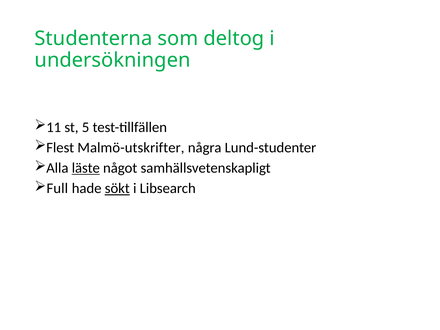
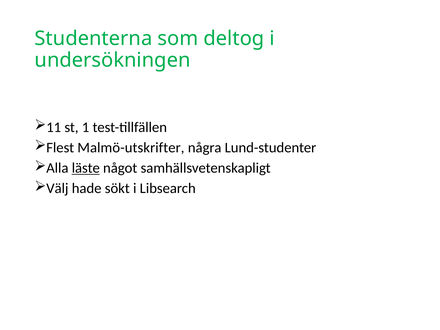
5: 5 -> 1 (86, 127)
Full: Full -> Välj (57, 188)
sökt underline: present -> none (117, 188)
